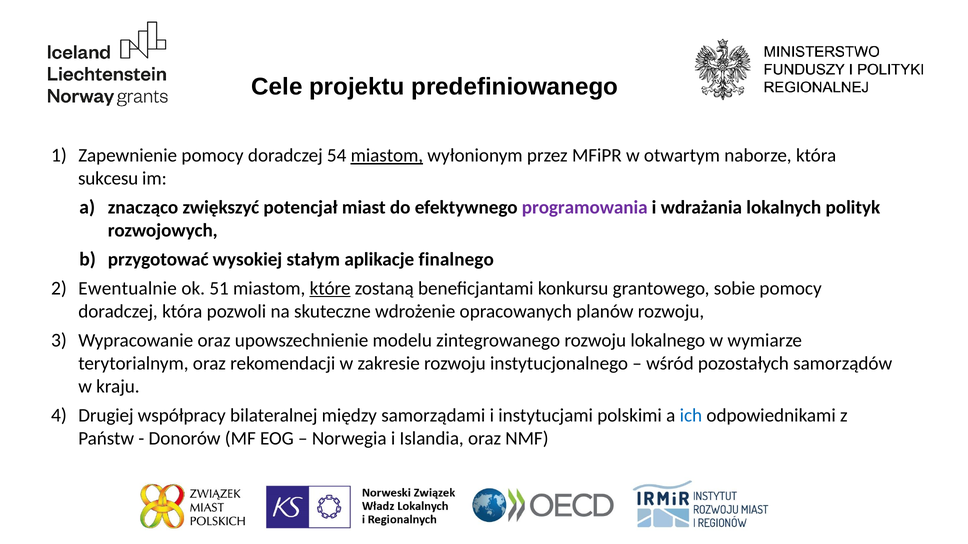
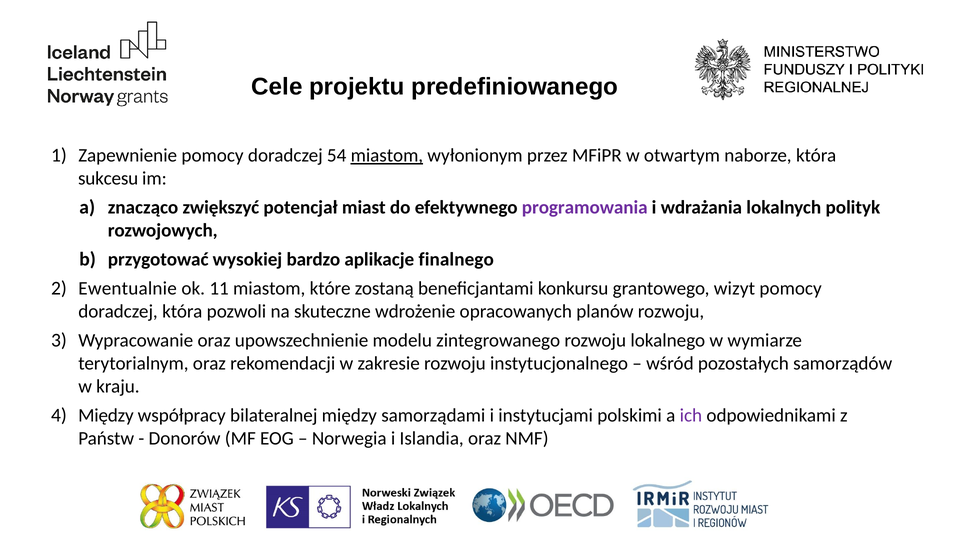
stałym: stałym -> bardzo (313, 260)
51: 51 -> 11 (219, 289)
które underline: present -> none (330, 289)
sobie: sobie -> wizyt (734, 289)
Drugiej: Drugiej -> Między (106, 416)
ich colour: blue -> purple (691, 416)
